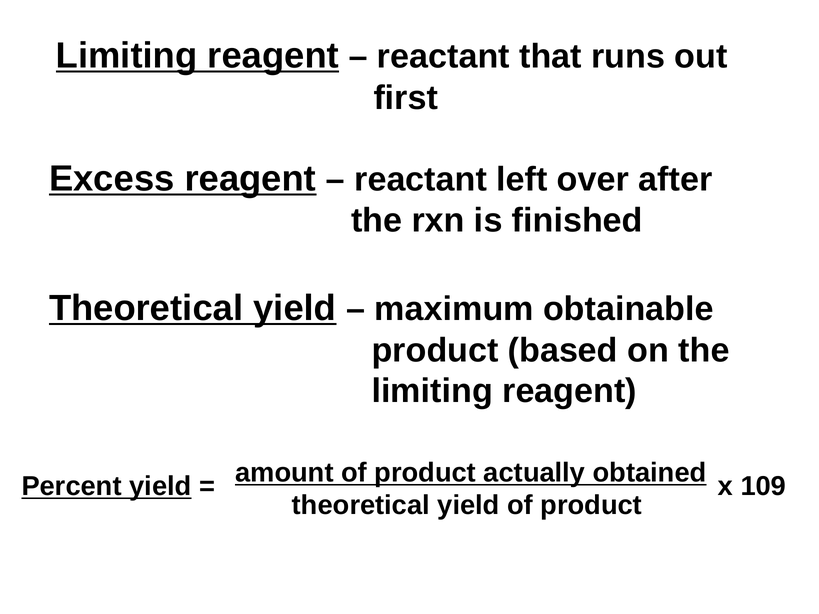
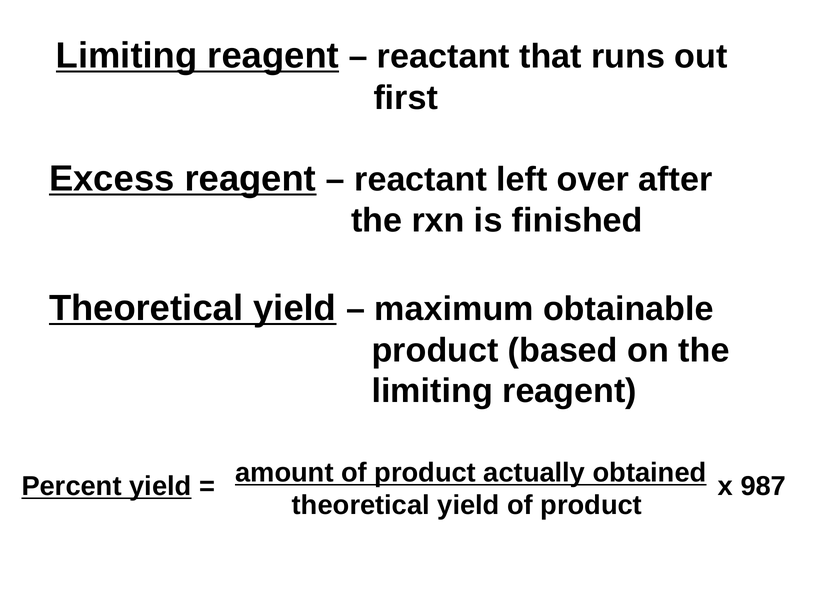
109: 109 -> 987 (763, 486)
